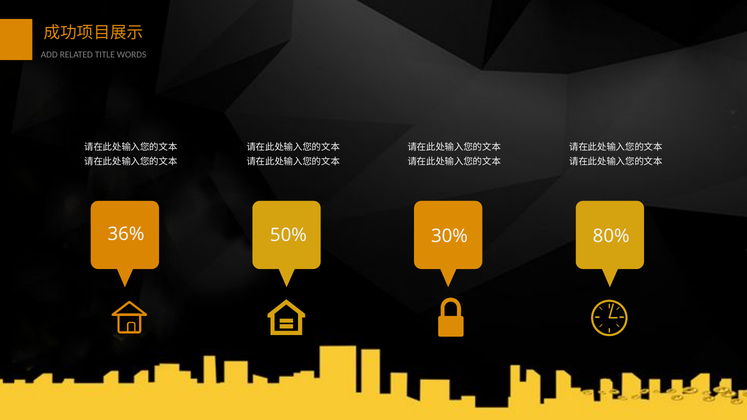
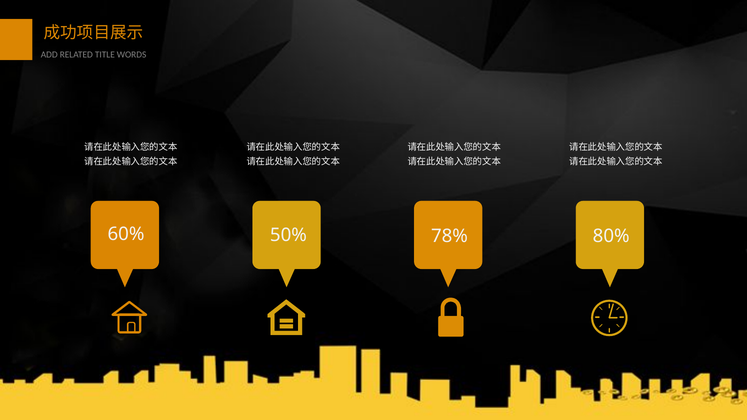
36%: 36% -> 60% (126, 234)
30%: 30% -> 78% (449, 236)
